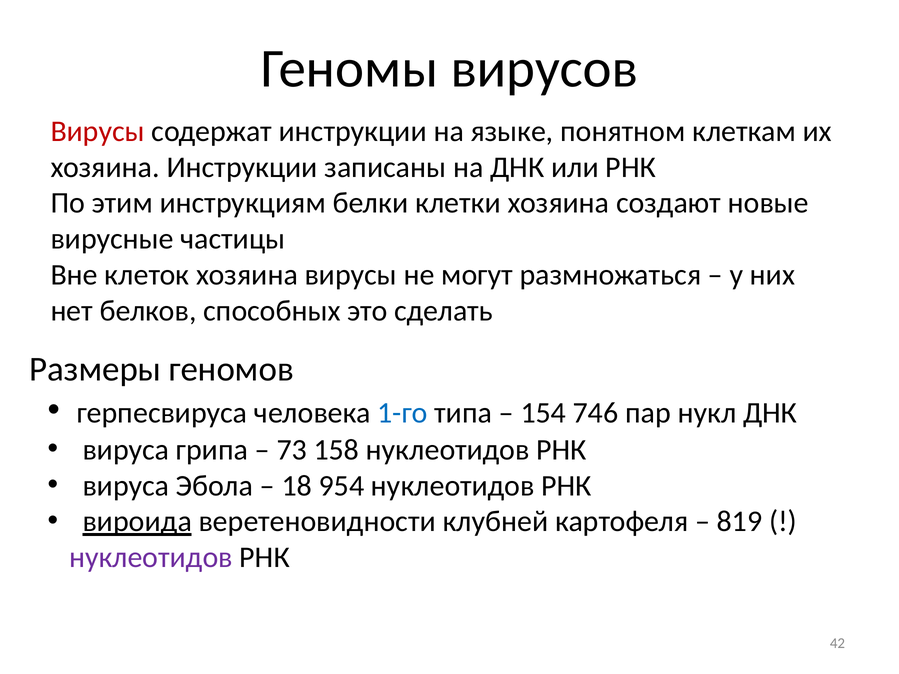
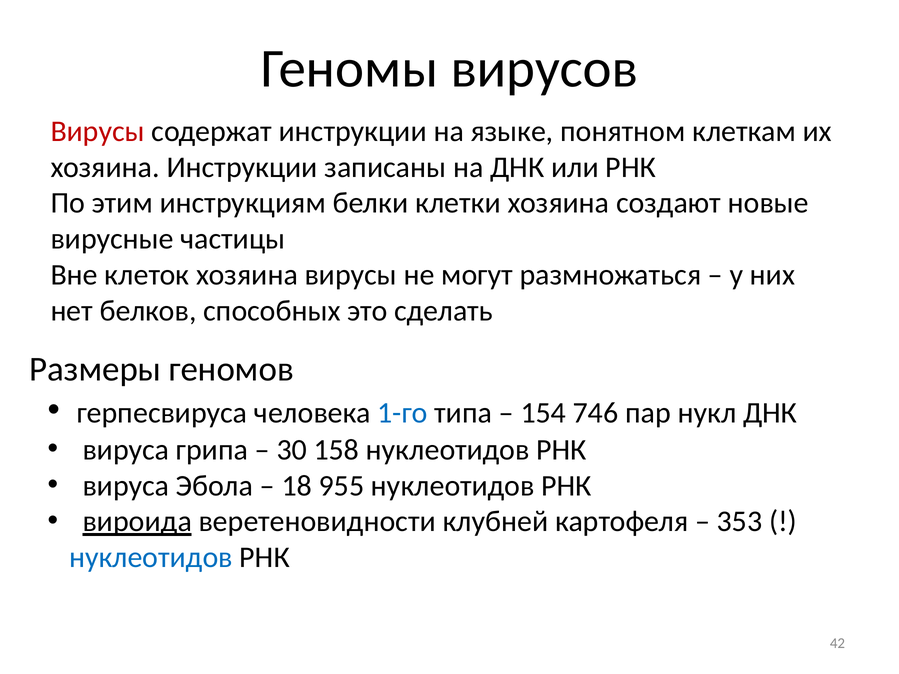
73: 73 -> 30 (292, 450)
954: 954 -> 955 (341, 486)
819: 819 -> 353 (740, 522)
нуклеотидов colour: purple -> blue (151, 558)
